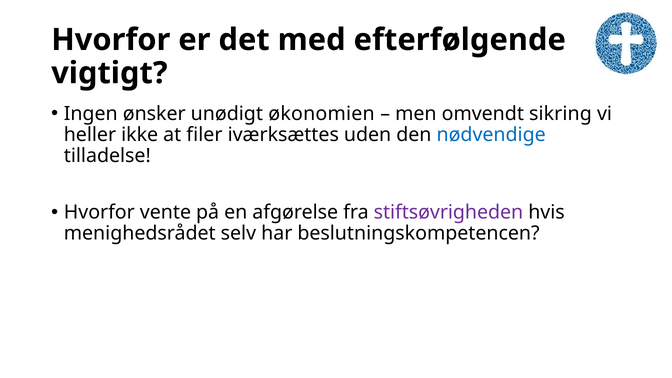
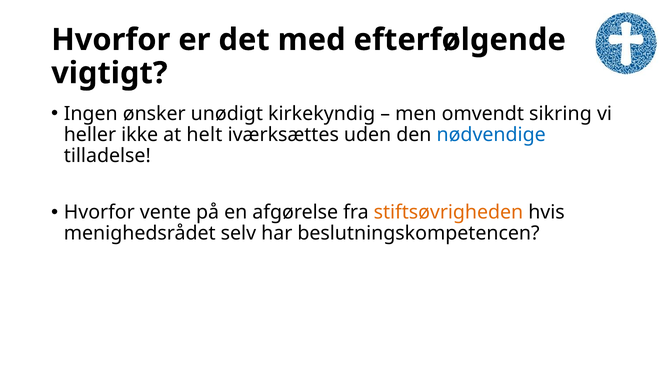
økonomien: økonomien -> kirkekyndig (322, 114)
filer: filer -> helt (204, 135)
stiftsøvrigheden colour: purple -> orange (448, 212)
